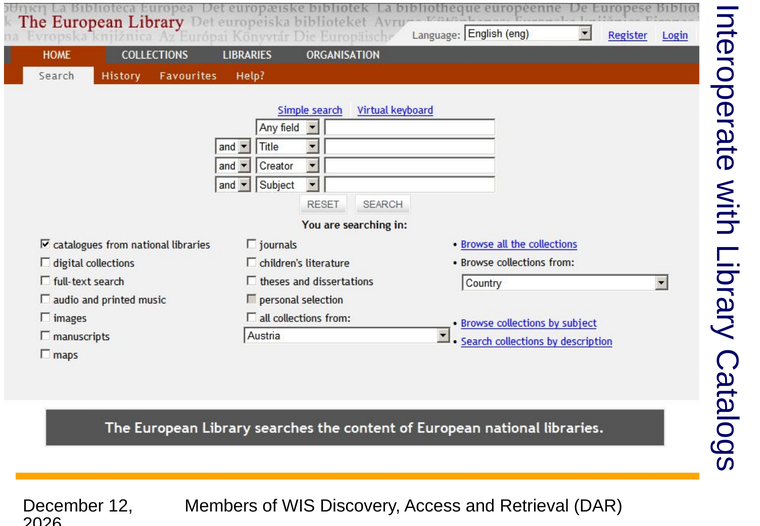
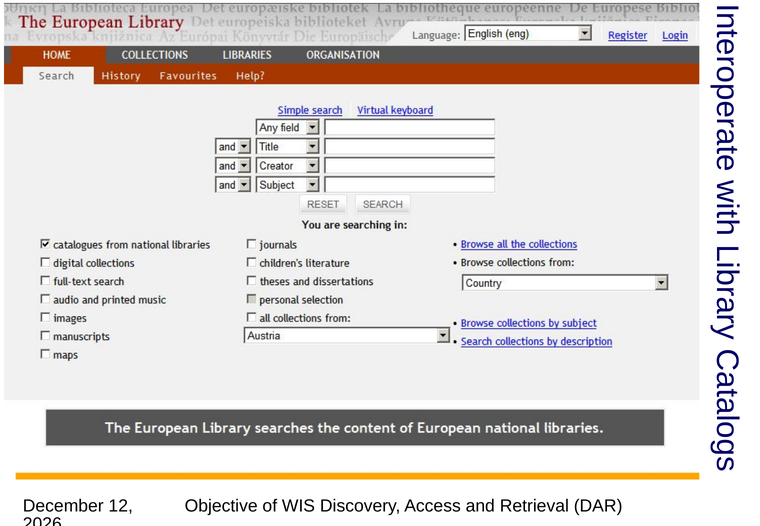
Members: Members -> Objective (221, 506)
